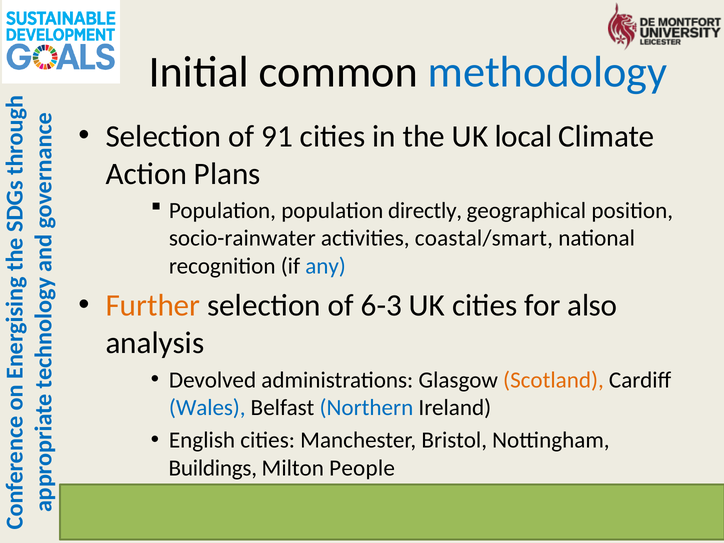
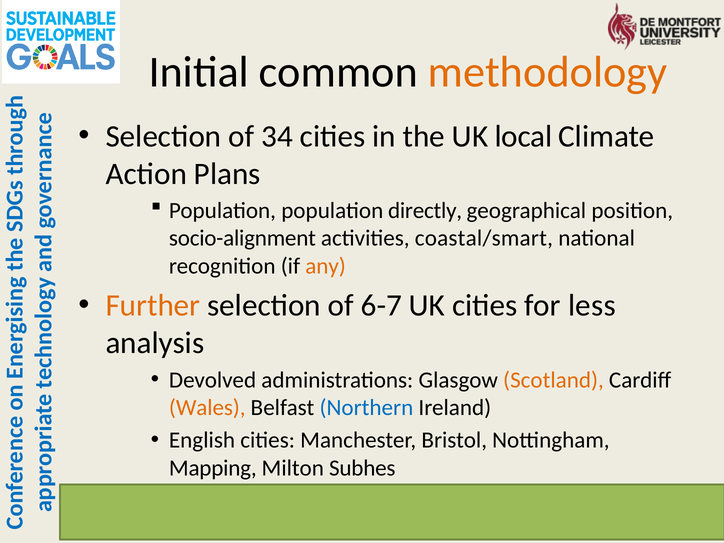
methodology colour: blue -> orange (548, 72)
91: 91 -> 34 (277, 136)
socio-rainwater: socio-rainwater -> socio-alignment (242, 238)
any colour: blue -> orange (326, 266)
6-3: 6-3 -> 6-7 (381, 306)
also: also -> less (592, 306)
Wales colour: blue -> orange (207, 408)
Buildings: Buildings -> Mapping (213, 468)
People: People -> Subhes (362, 468)
